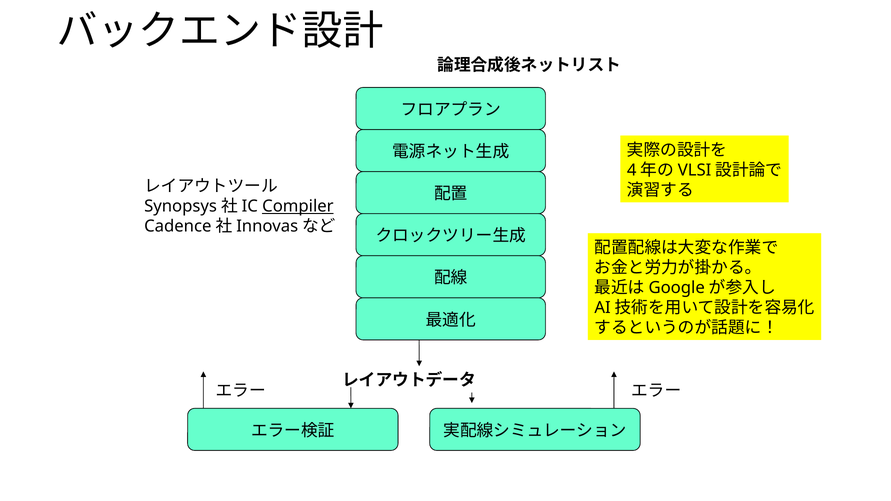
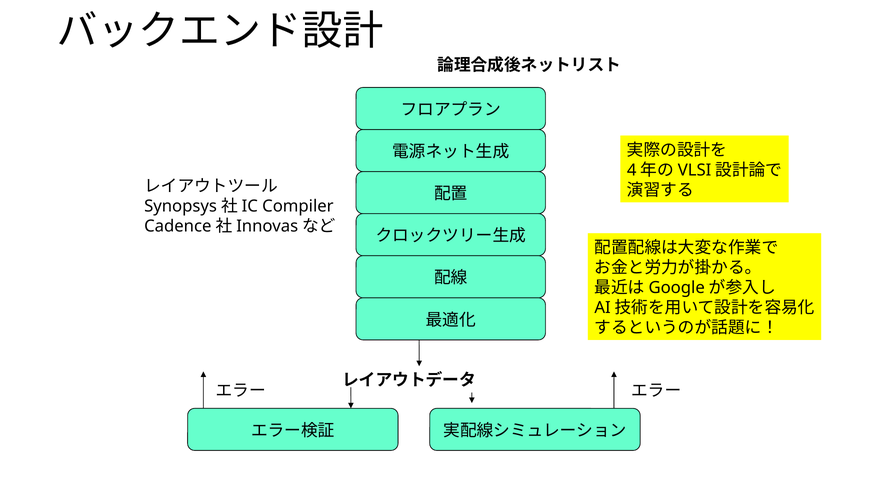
Compiler underline: present -> none (298, 206)
